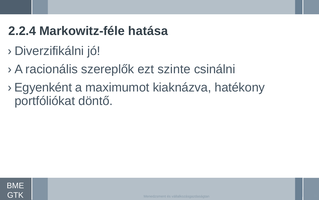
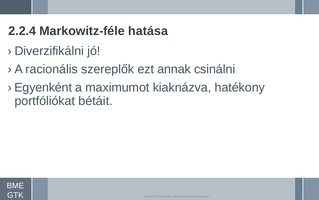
szinte: szinte -> annak (174, 69)
döntő: döntő -> bétáit (96, 101)
